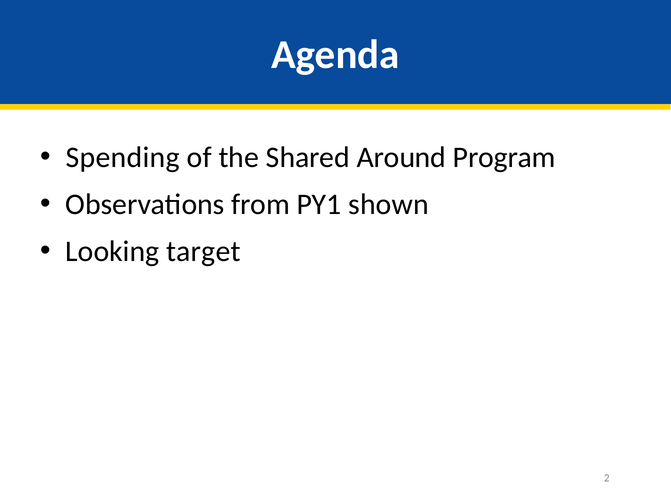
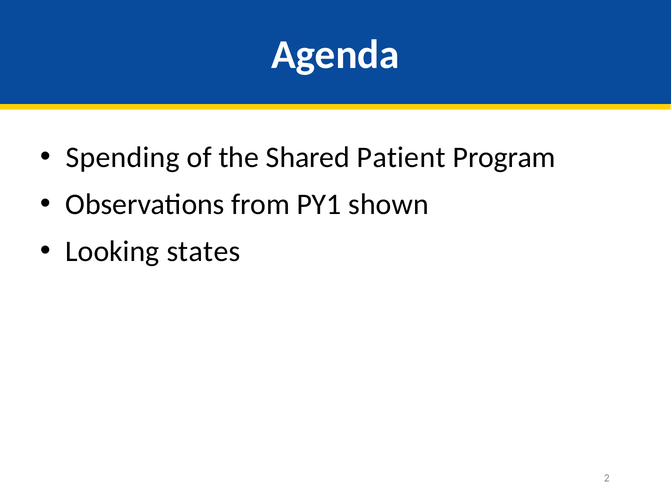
Around: Around -> Patient (401, 158)
target: target -> states (203, 251)
